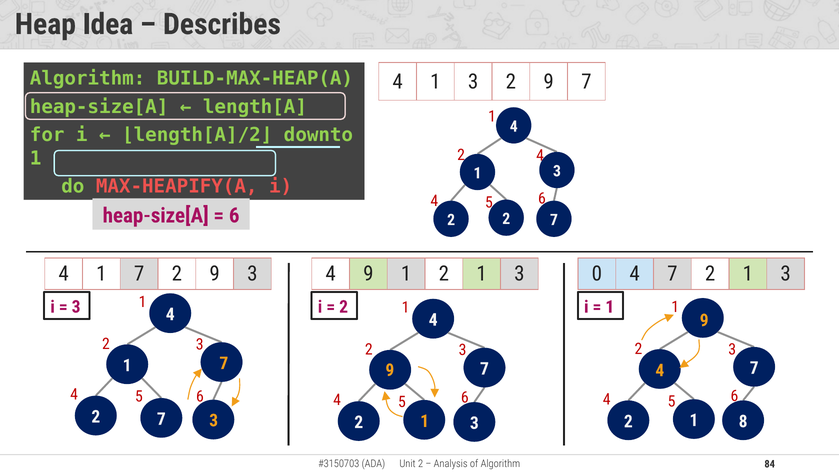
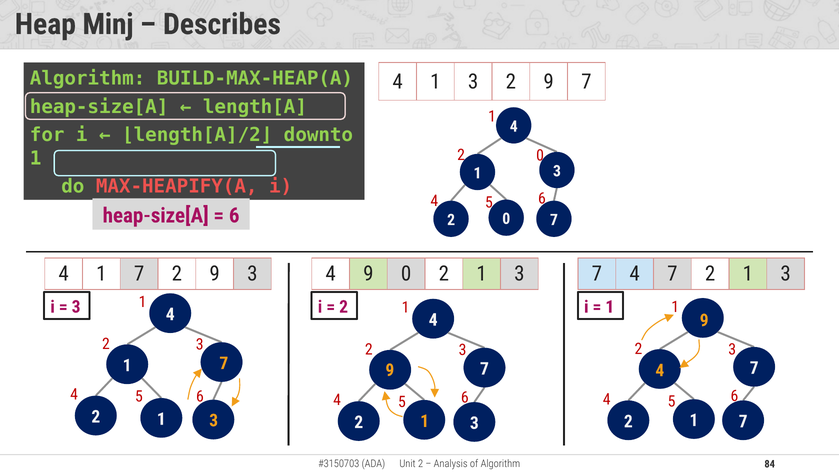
Idea: Idea -> Minj (108, 24)
4: 4 -> 0 (540, 155)
2: 2 -> 0 (506, 219)
4 9 1: 1 -> 0 (406, 274)
0: 0 -> 7 (597, 274)
7: 7 -> 1 (161, 419)
8: 8 -> 7 (743, 421)
